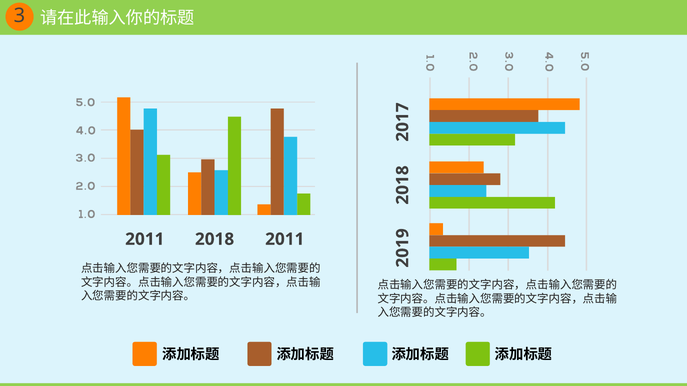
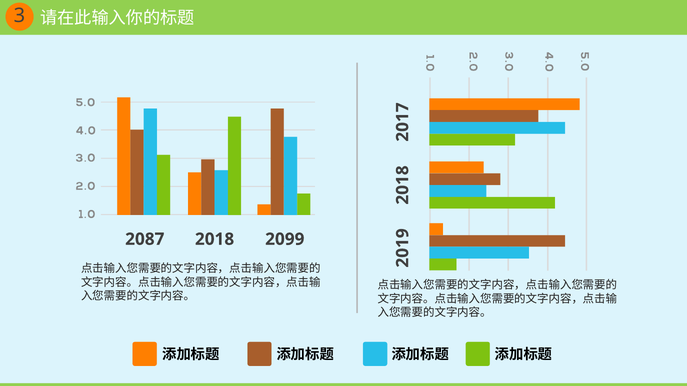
2011: 2011 -> 2087 (145, 239)
2018 2011: 2011 -> 2099 (285, 239)
